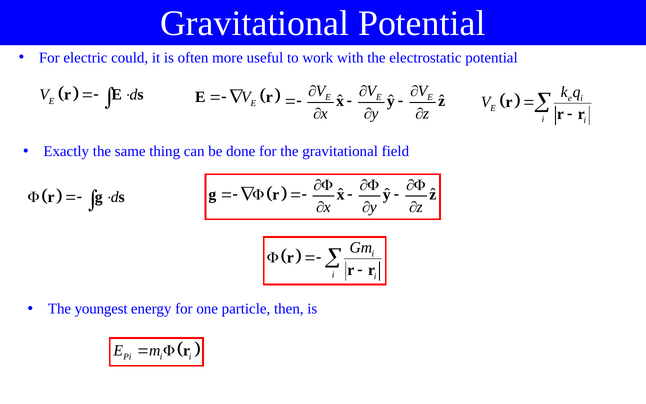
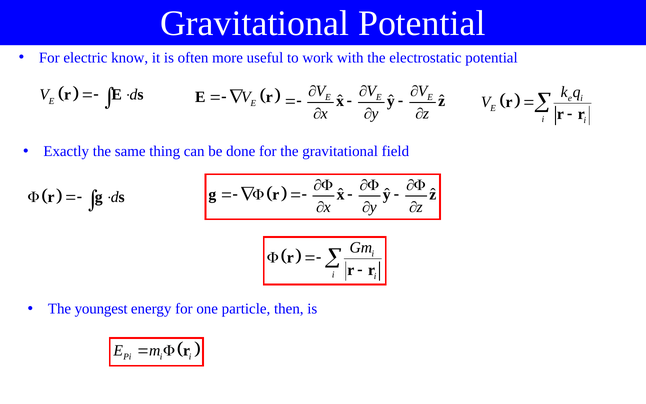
could: could -> know (130, 58)
